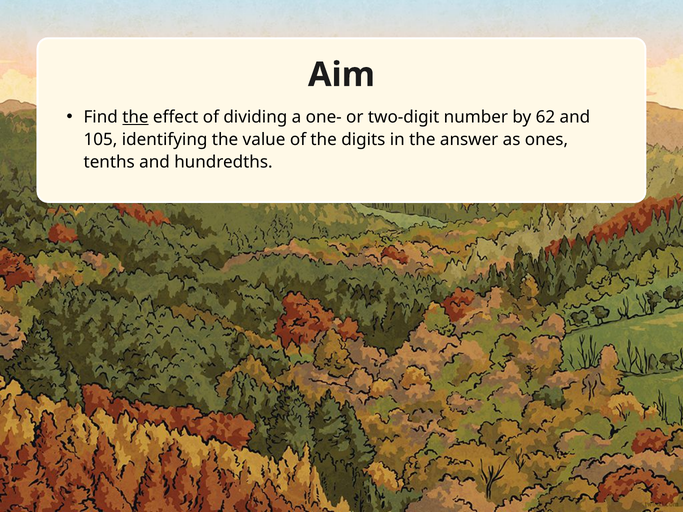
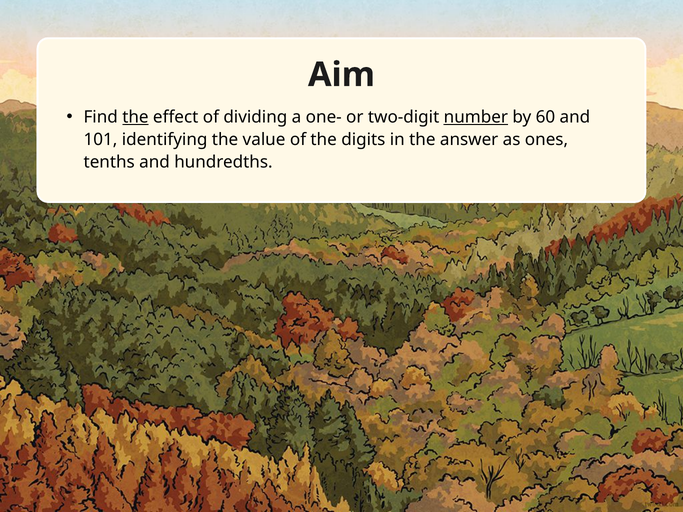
number underline: none -> present (476, 117)
62: 62 -> 60 (545, 117)
105: 105 -> 101 (101, 140)
